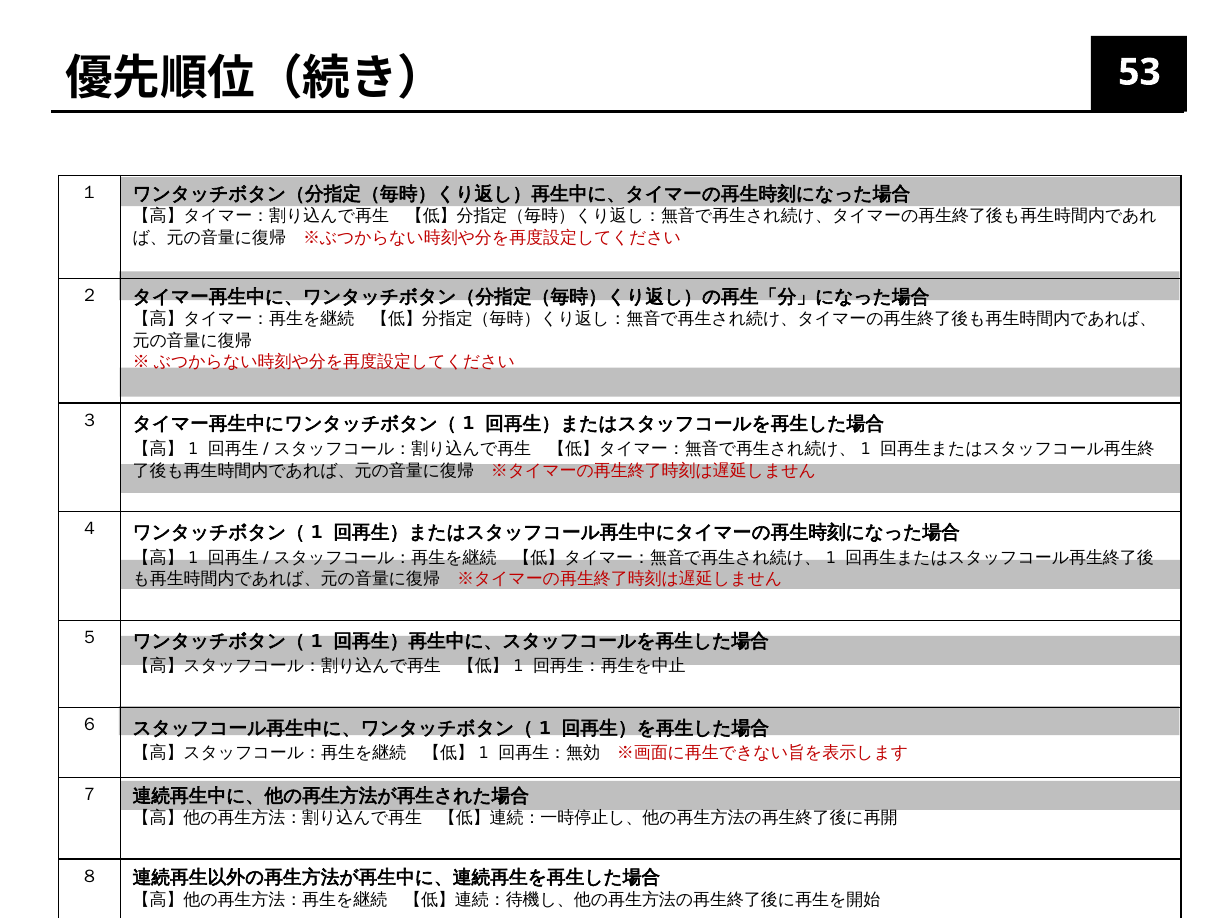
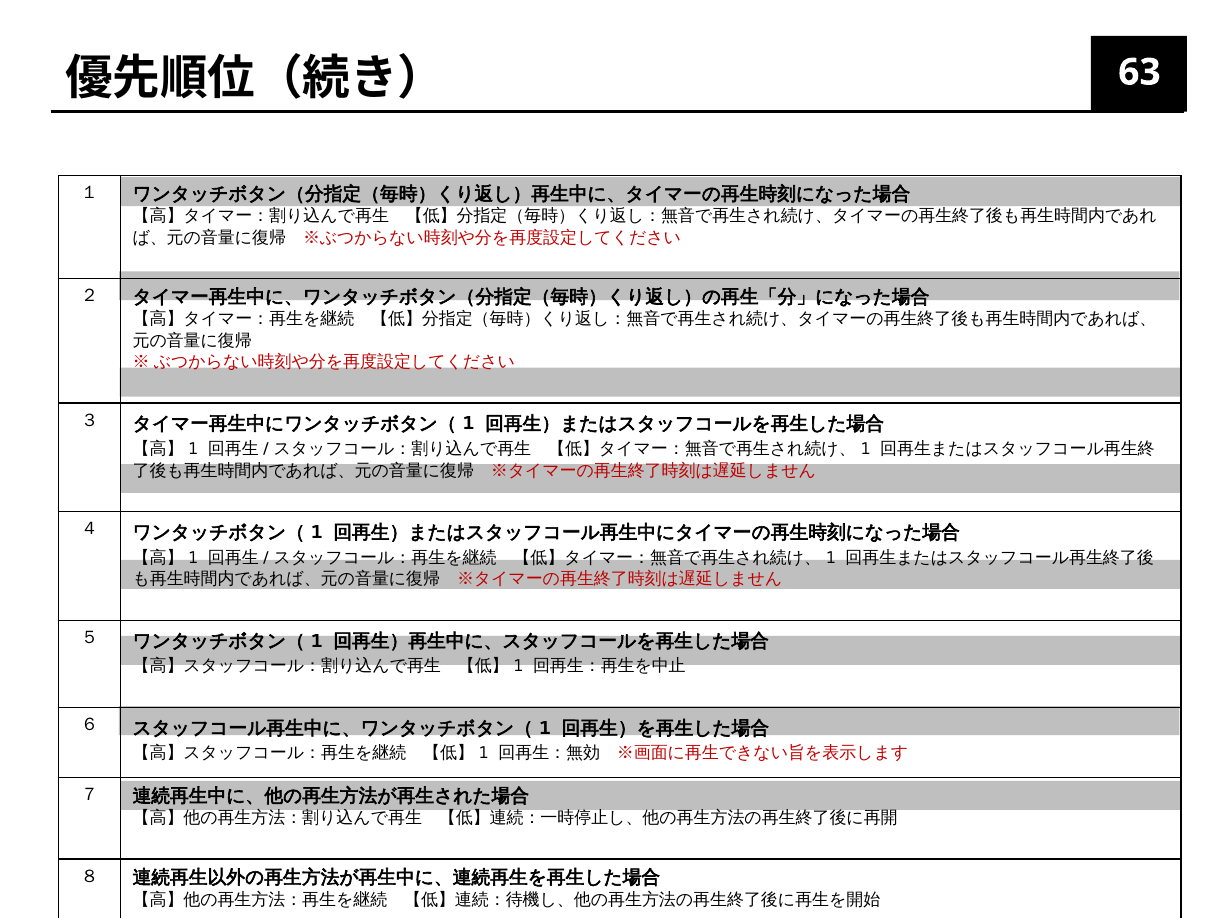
53: 53 -> 63 (1139, 72)
